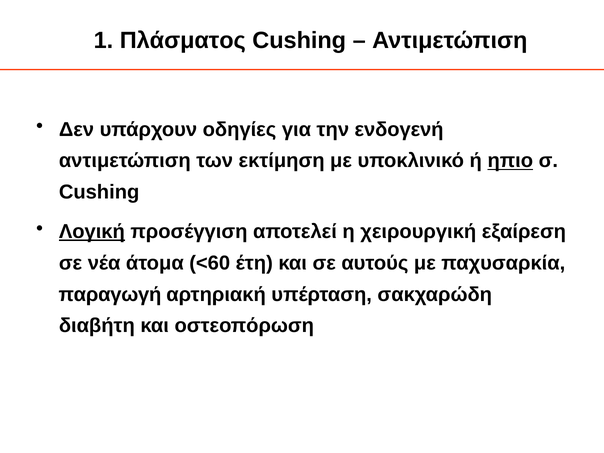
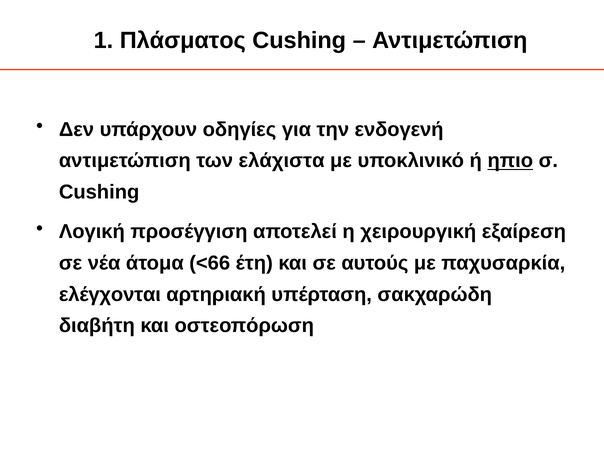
εκτίμηση: εκτίμηση -> ελάχιστα (282, 161)
Λογική underline: present -> none (92, 232)
<60: <60 -> <66 (210, 263)
παραγωγή: παραγωγή -> ελέγχονται (110, 294)
